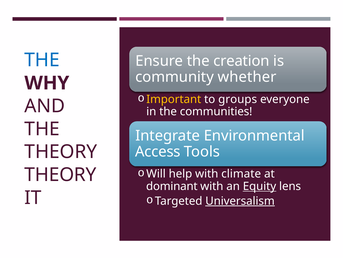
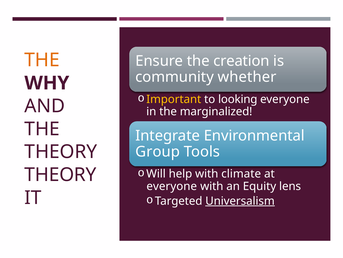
THE colour: blue -> orange (42, 60)
groups: groups -> looking (238, 99)
communities: communities -> marginalized (216, 111)
Access: Access -> Group (158, 151)
dominant: dominant -> everyone (172, 186)
Equity underline: present -> none (259, 186)
